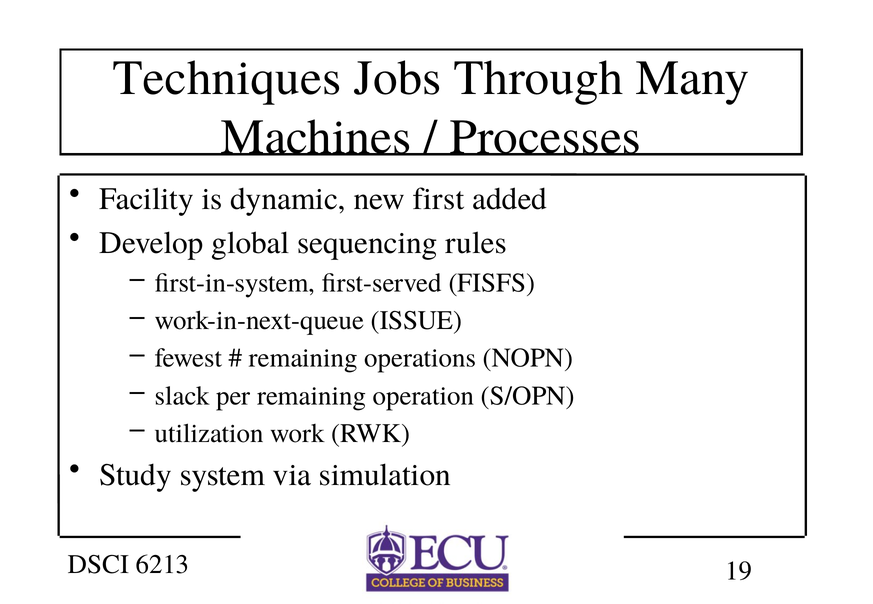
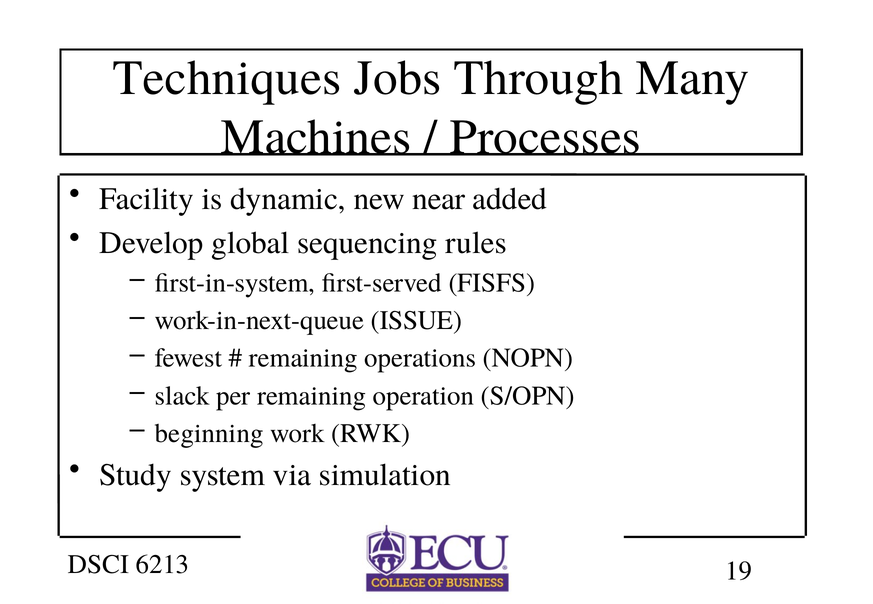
first: first -> near (439, 199)
utilization: utilization -> beginning (209, 434)
